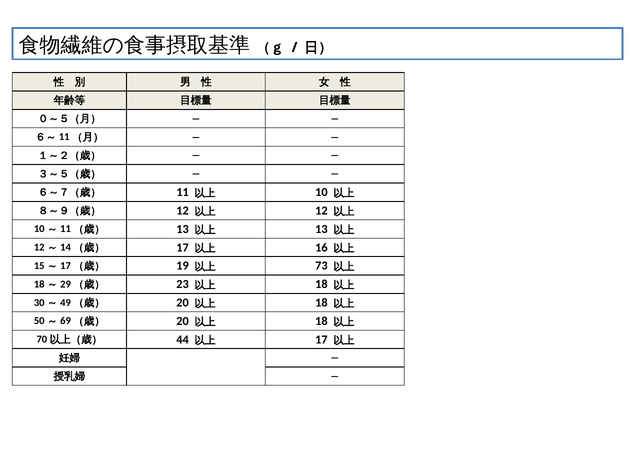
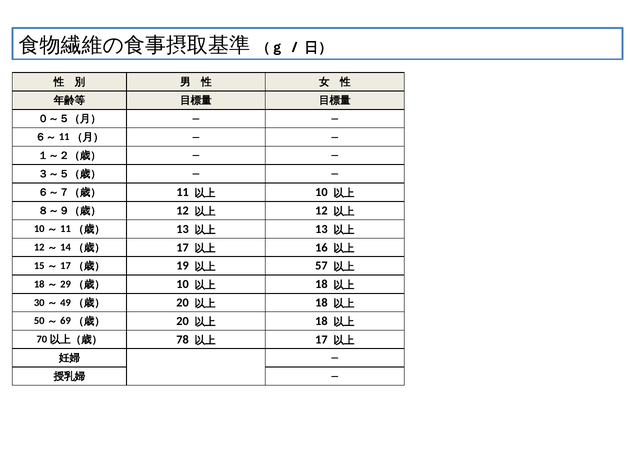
73: 73 -> 57 (321, 266)
23: 23 -> 10 (183, 284)
44: 44 -> 78 (183, 339)
